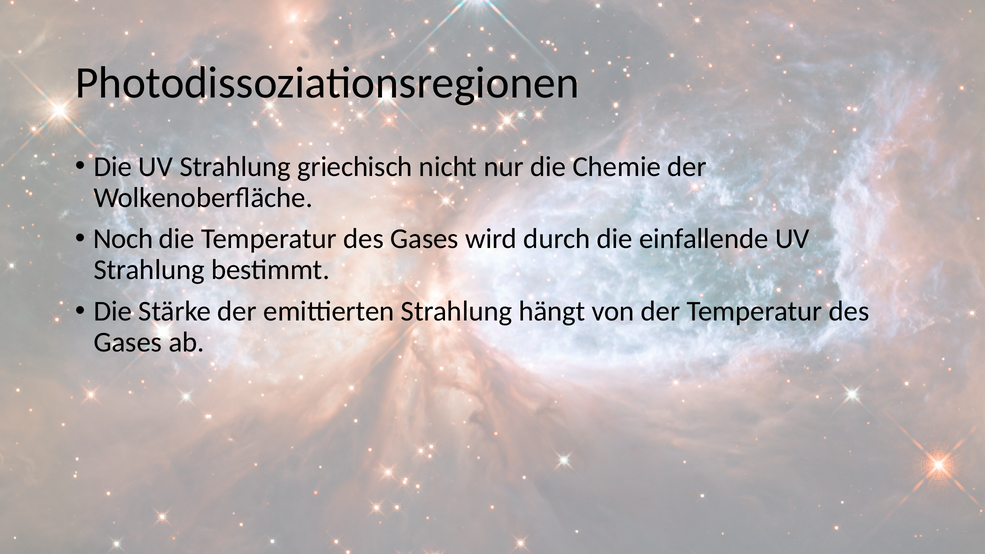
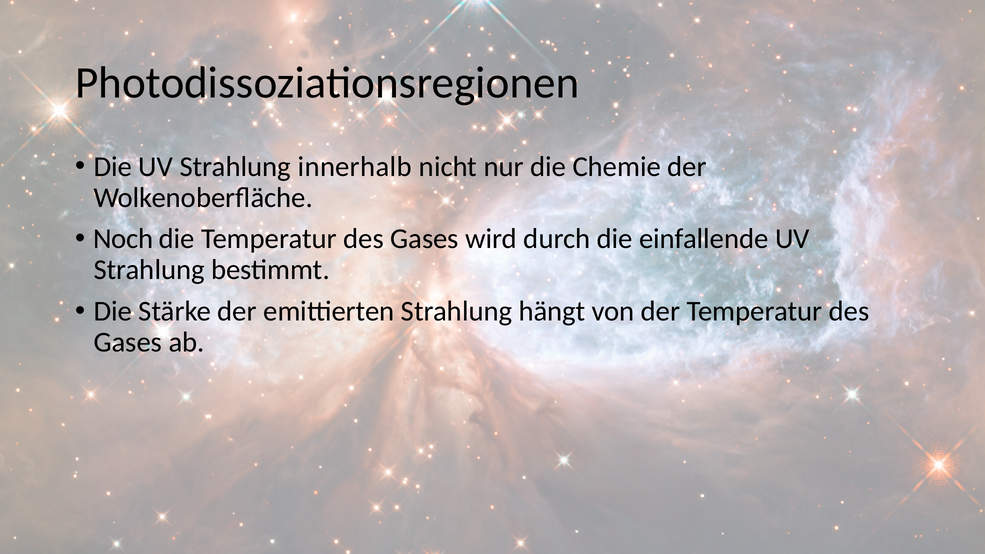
griechisch: griechisch -> innerhalb (355, 167)
